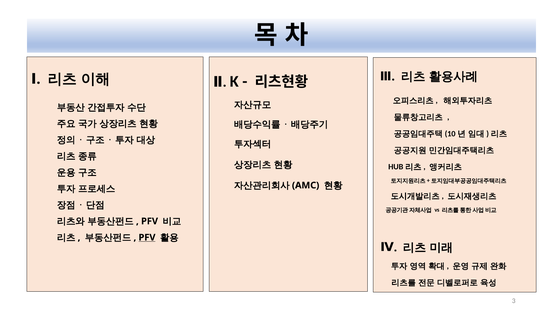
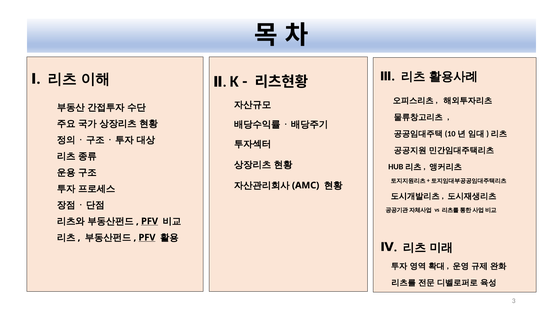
PFV underline: none -> present (150, 221)
